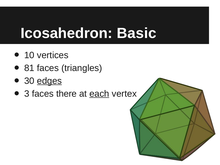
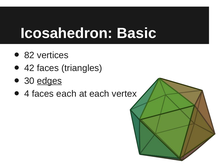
10: 10 -> 82 (29, 55)
81: 81 -> 42 (29, 68)
3: 3 -> 4 (27, 94)
faces there: there -> each (66, 94)
each underline: present -> none (99, 94)
